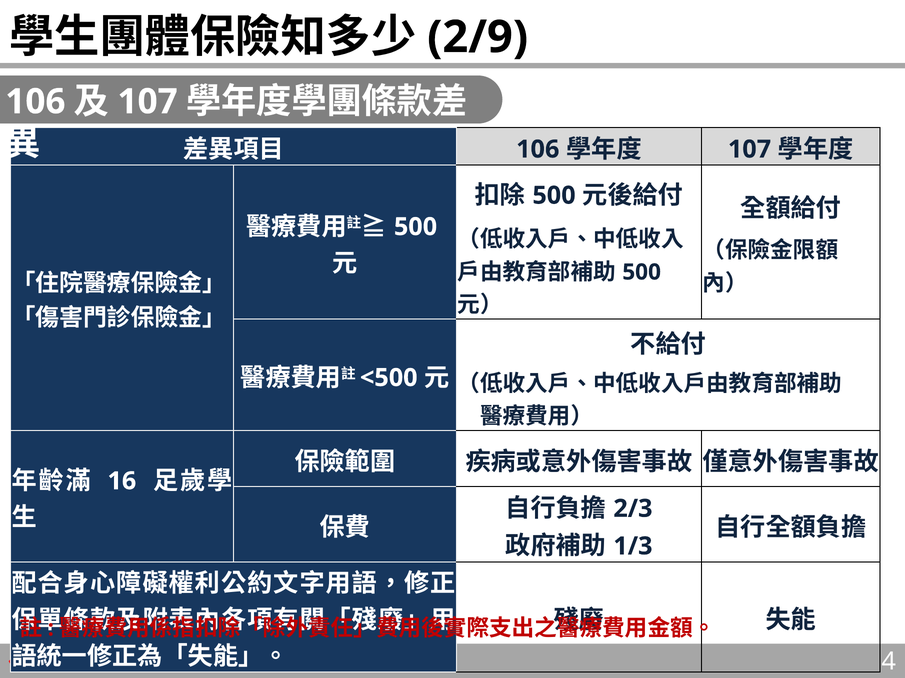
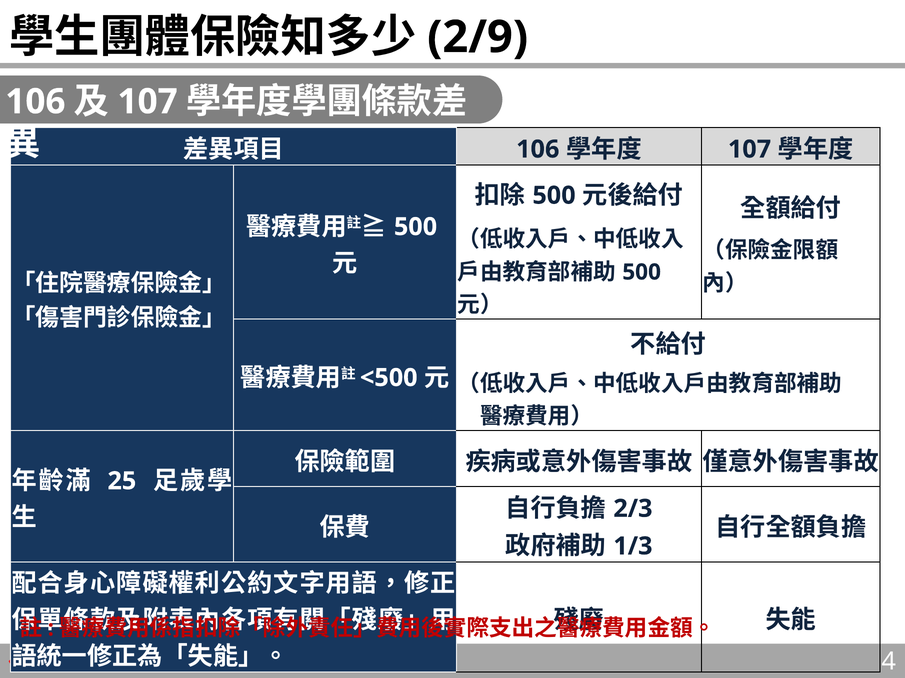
16: 16 -> 25 (122, 482)
